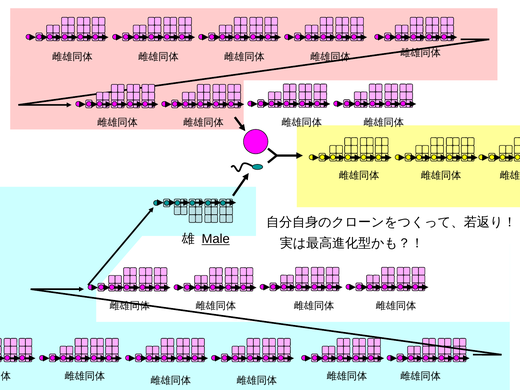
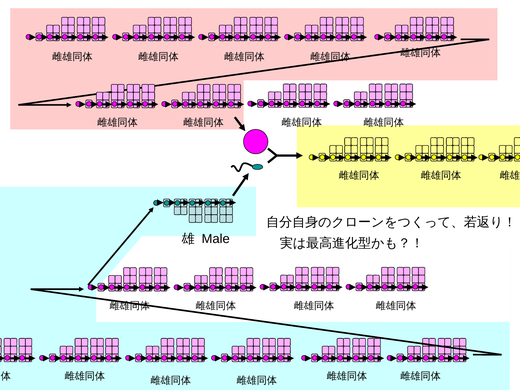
Male underline: present -> none (216, 239)
